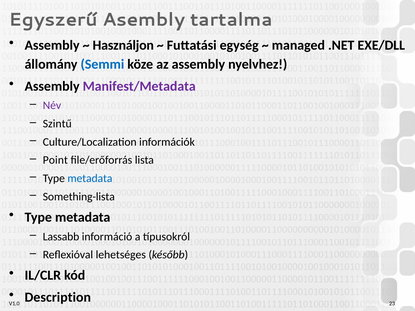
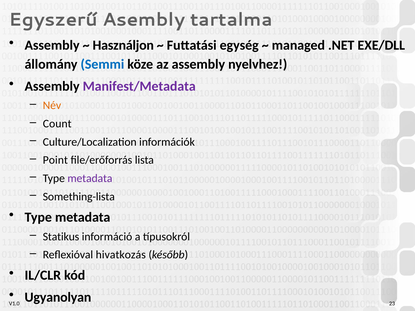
Név colour: purple -> orange (52, 106)
Szintű: Szintű -> Count (57, 124)
metadata colour: blue -> purple (90, 178)
Lassabb: Lassabb -> Statikus (61, 237)
lehetséges: lehetséges -> hivatkozás (121, 255)
Description: Description -> Ugyanolyan (58, 297)
